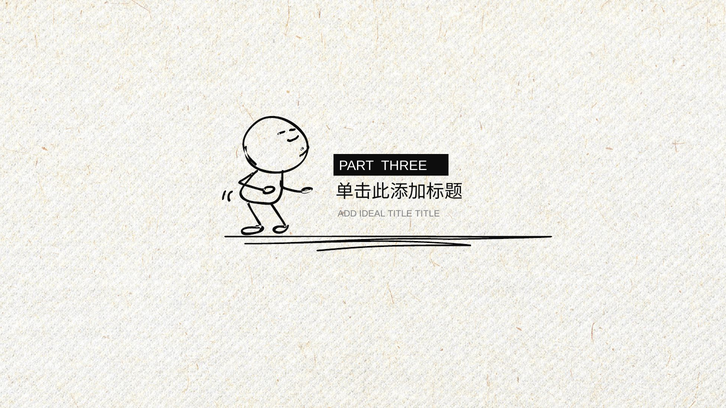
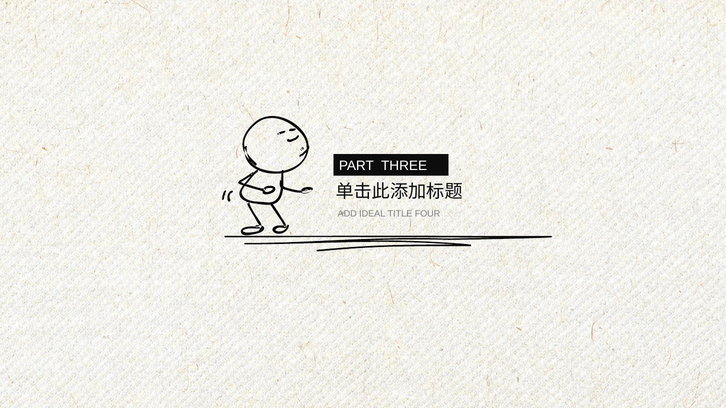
TITLE TITLE: TITLE -> FOUR (428, 214)
